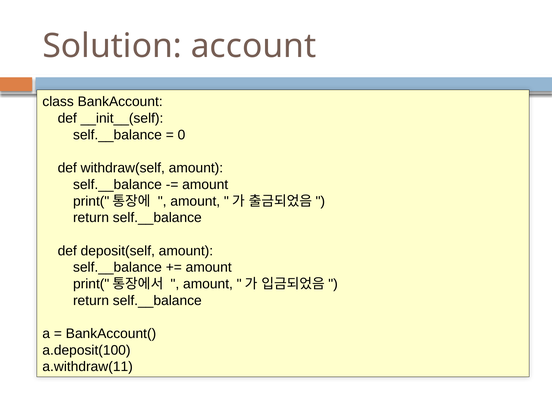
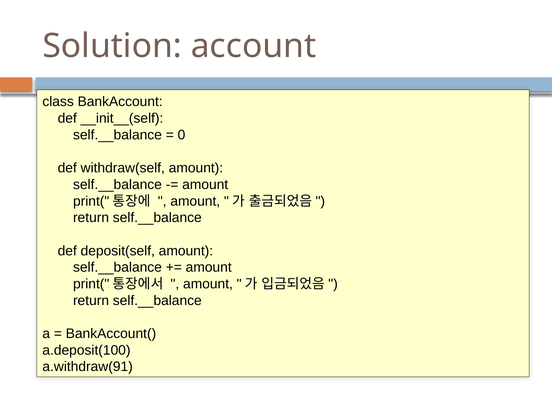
a.withdraw(11: a.withdraw(11 -> a.withdraw(91 (88, 367)
